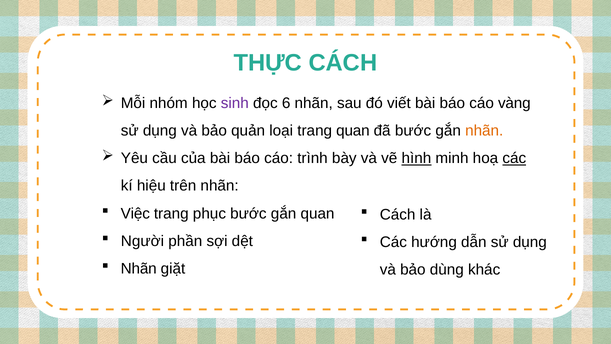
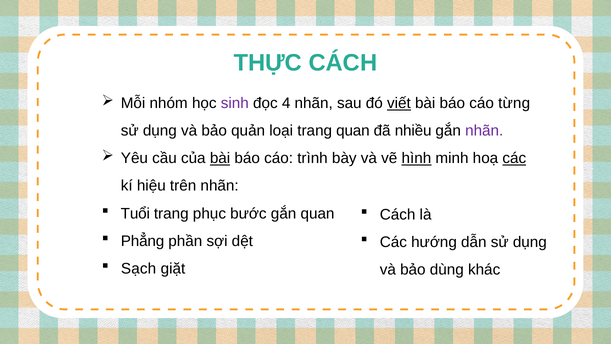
6: 6 -> 4 (286, 103)
viết underline: none -> present (399, 103)
vàng: vàng -> từng (514, 103)
đã bước: bước -> nhiều (413, 131)
nhãn colour: orange -> purple (484, 131)
bài underline: none -> present (220, 158)
Việc: Việc -> Tuổi (135, 213)
Người: Người -> Phẳng (143, 241)
Nhãn: Nhãn -> Sạch (139, 268)
